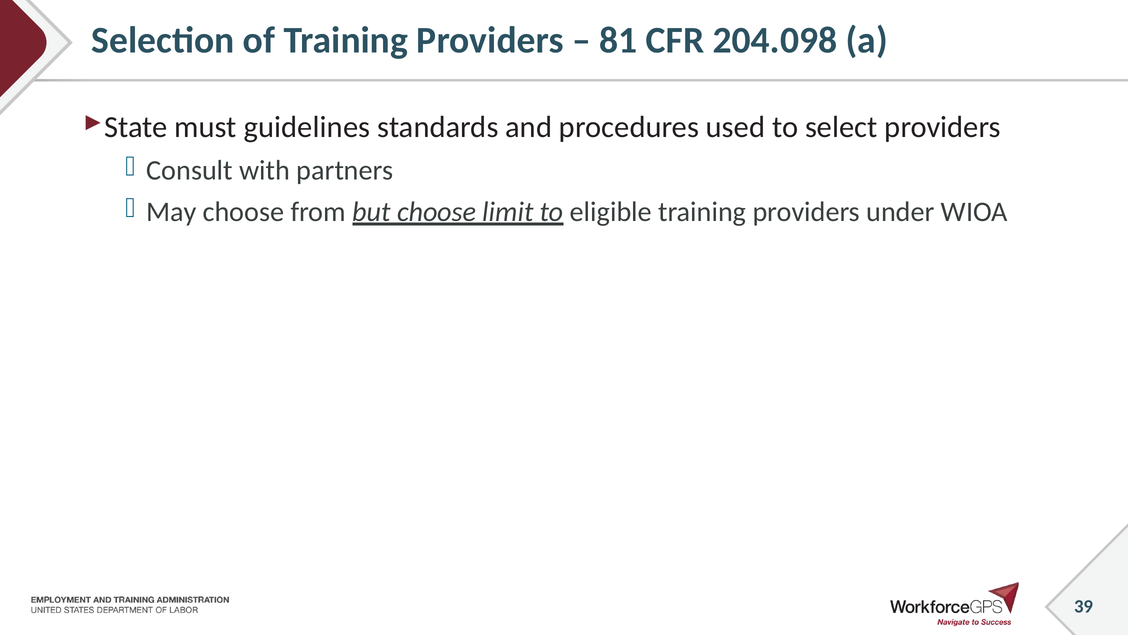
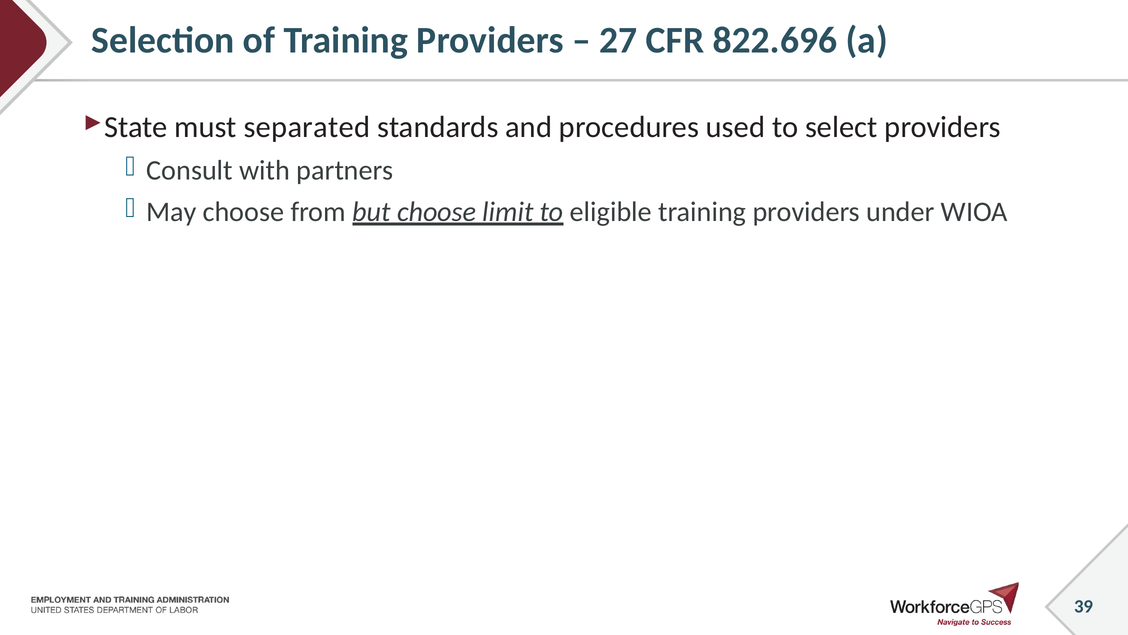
81: 81 -> 27 (618, 40)
204.098: 204.098 -> 822.696 (775, 40)
guidelines: guidelines -> separated (307, 127)
